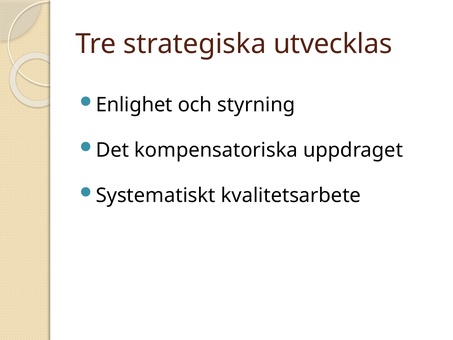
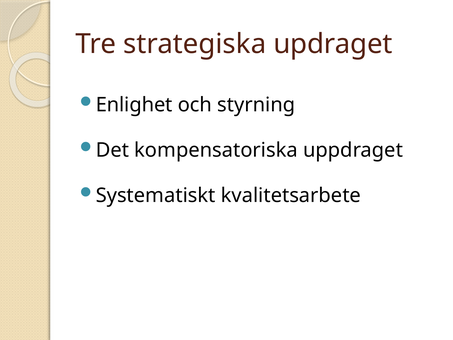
utvecklas: utvecklas -> updraget (333, 44)
